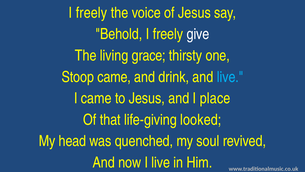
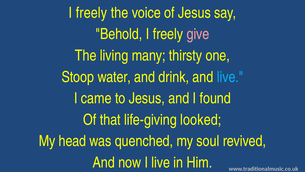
give colour: white -> pink (198, 34)
grace: grace -> many (149, 55)
Stoop came: came -> water (114, 77)
place: place -> found (215, 98)
